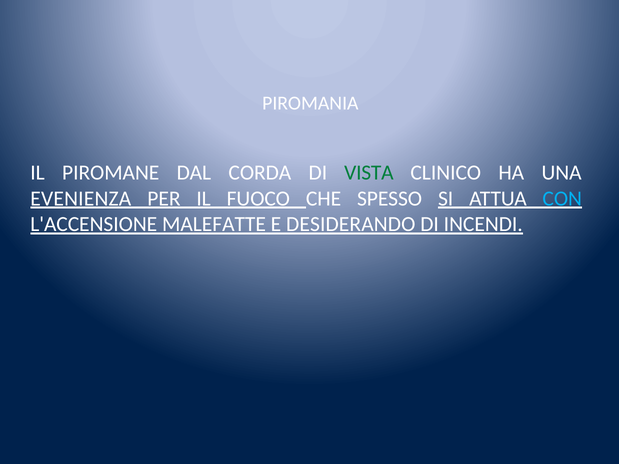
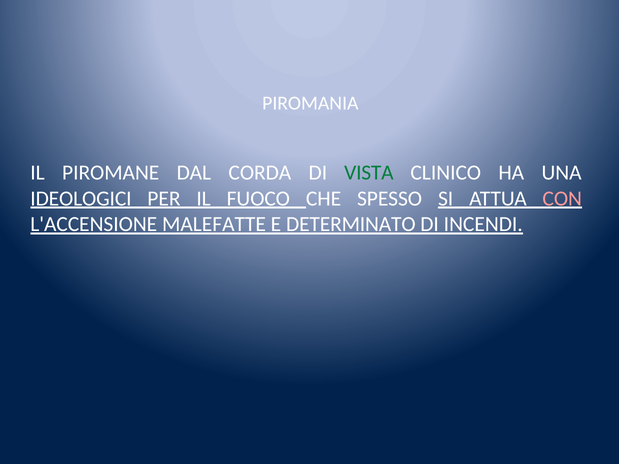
EVENIENZA: EVENIENZA -> IDEOLOGICI (81, 199)
CON colour: light blue -> pink (562, 199)
DESIDERANDO: DESIDERANDO -> DETERMINATO (351, 224)
